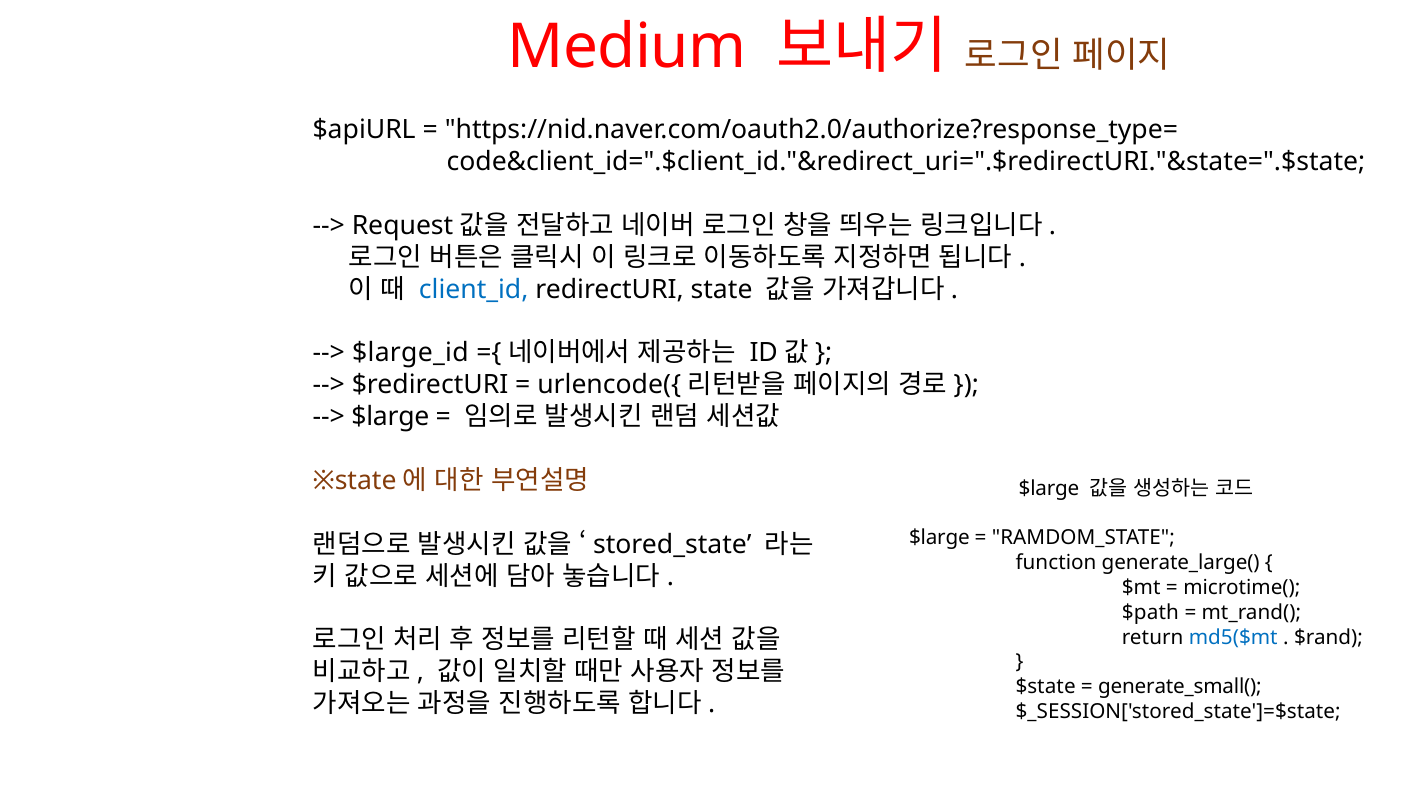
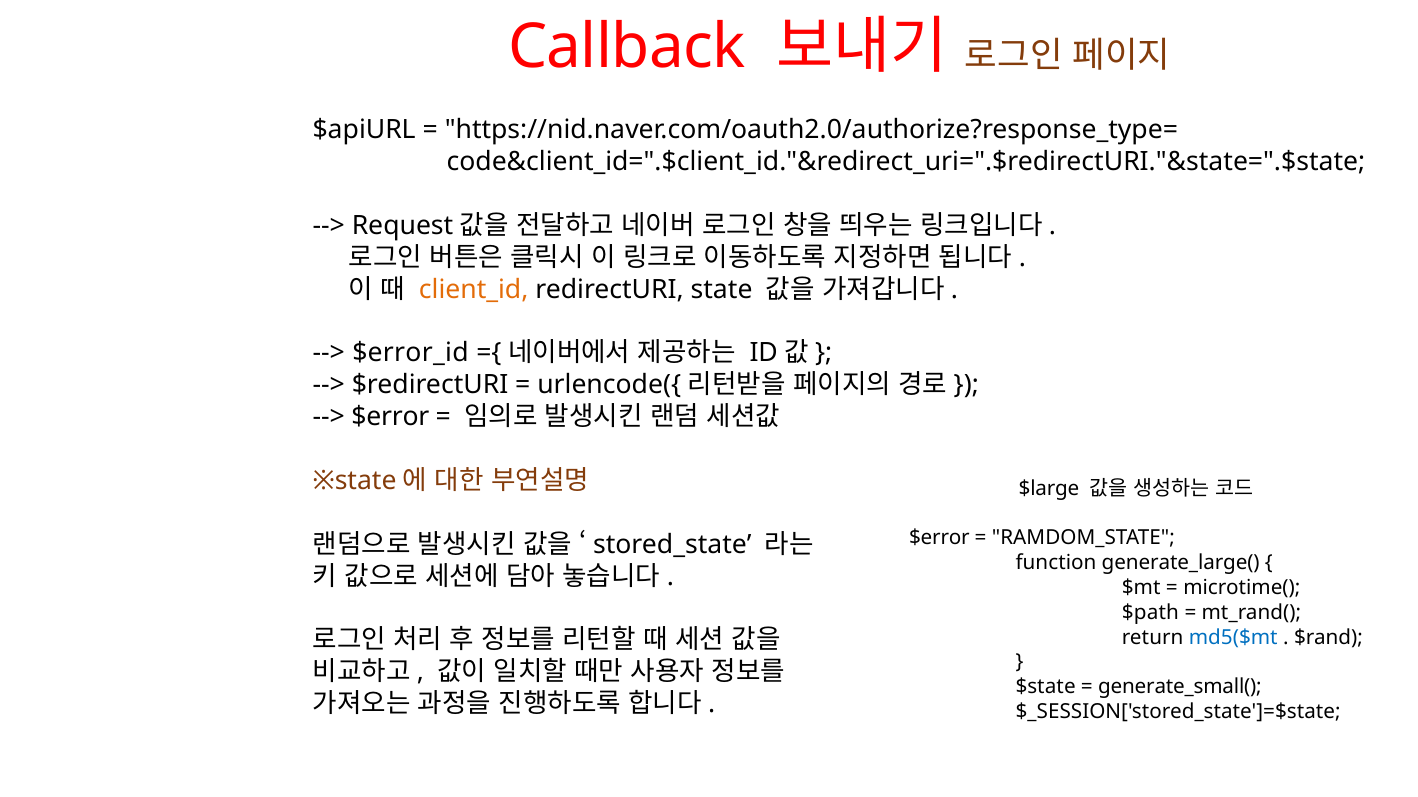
Medium: Medium -> Callback (627, 48)
client_id colour: blue -> orange (474, 290)
$large_id: $large_id -> $error_id (410, 353)
$large: $large -> $error (390, 417)
$large: $large -> $error (939, 538)
